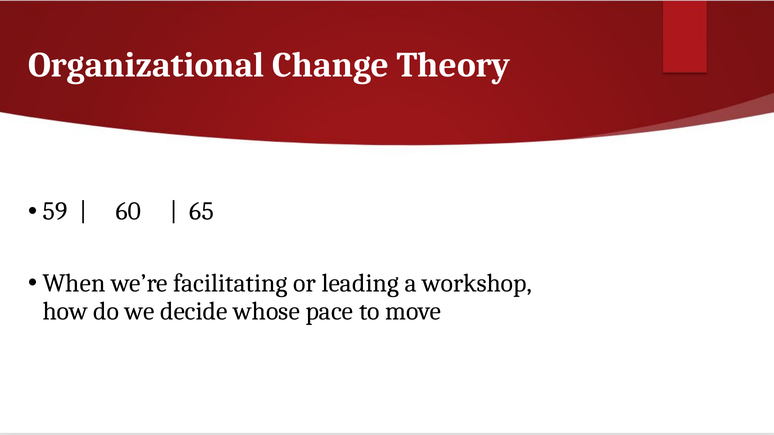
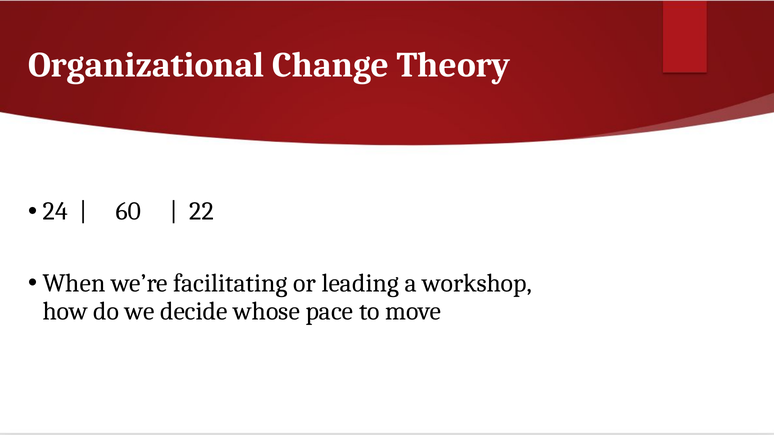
59: 59 -> 24 (55, 212)
65: 65 -> 22 (202, 212)
